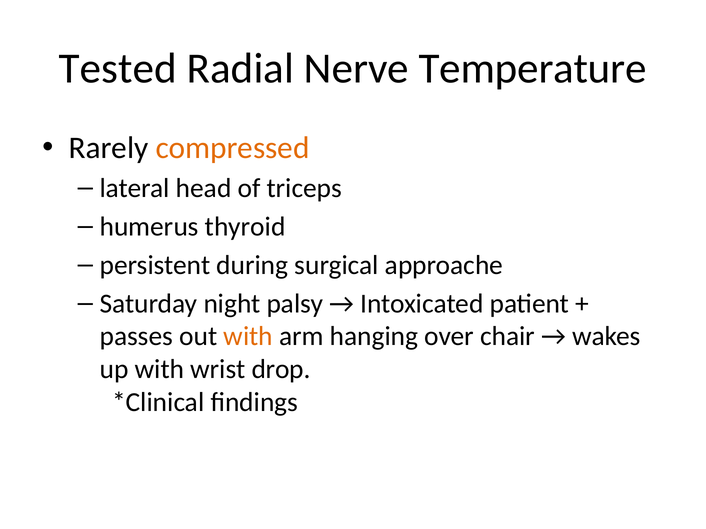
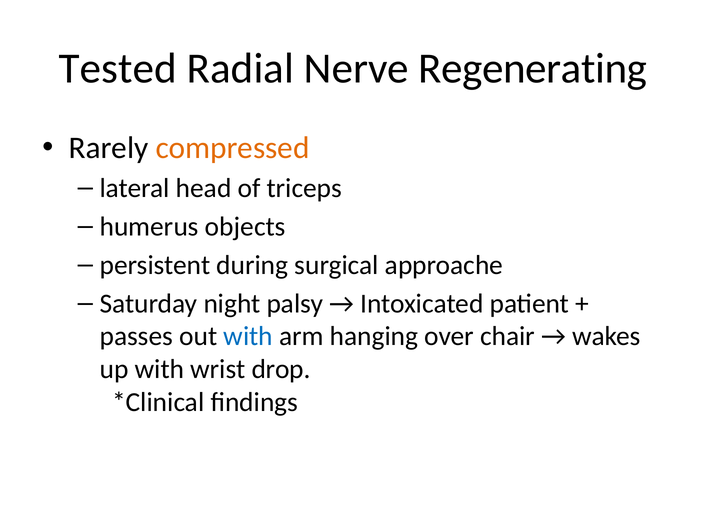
Temperature: Temperature -> Regenerating (533, 68)
thyroid: thyroid -> objects (245, 227)
with colour: orange -> blue (248, 337)
